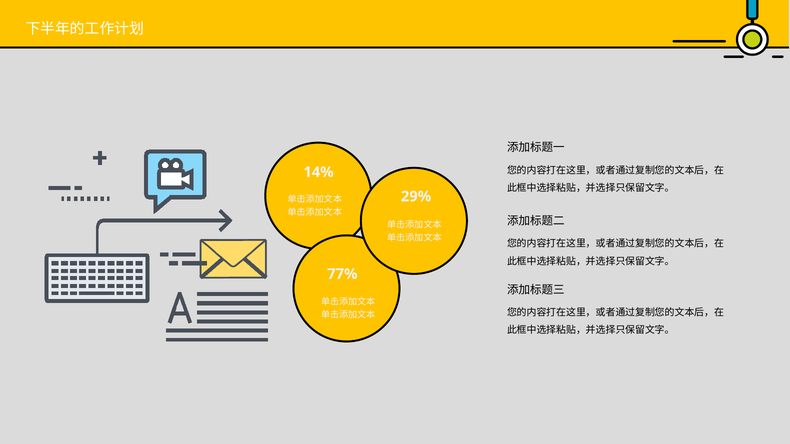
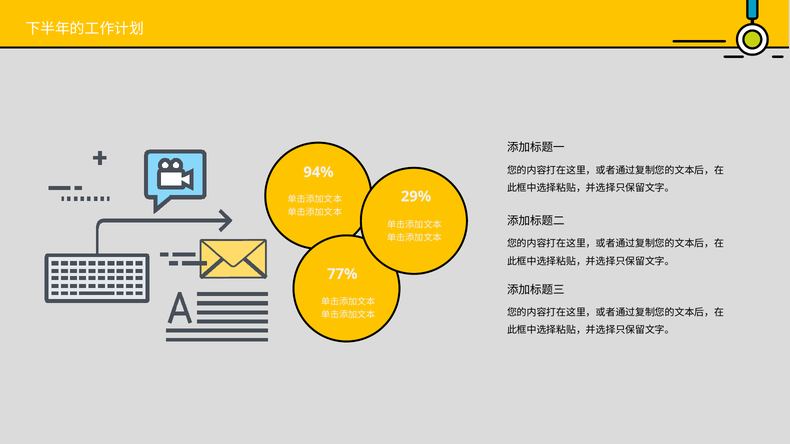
14%: 14% -> 94% (318, 172)
